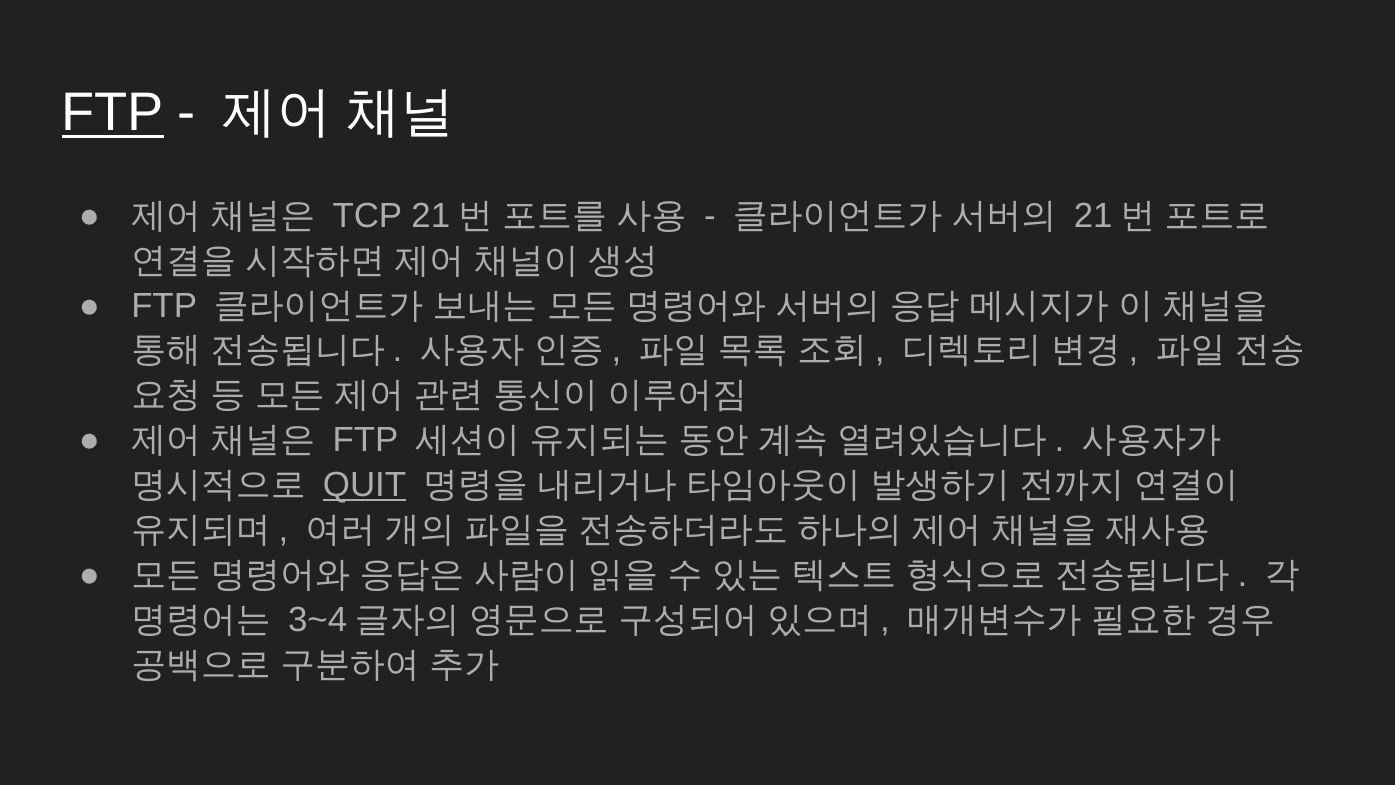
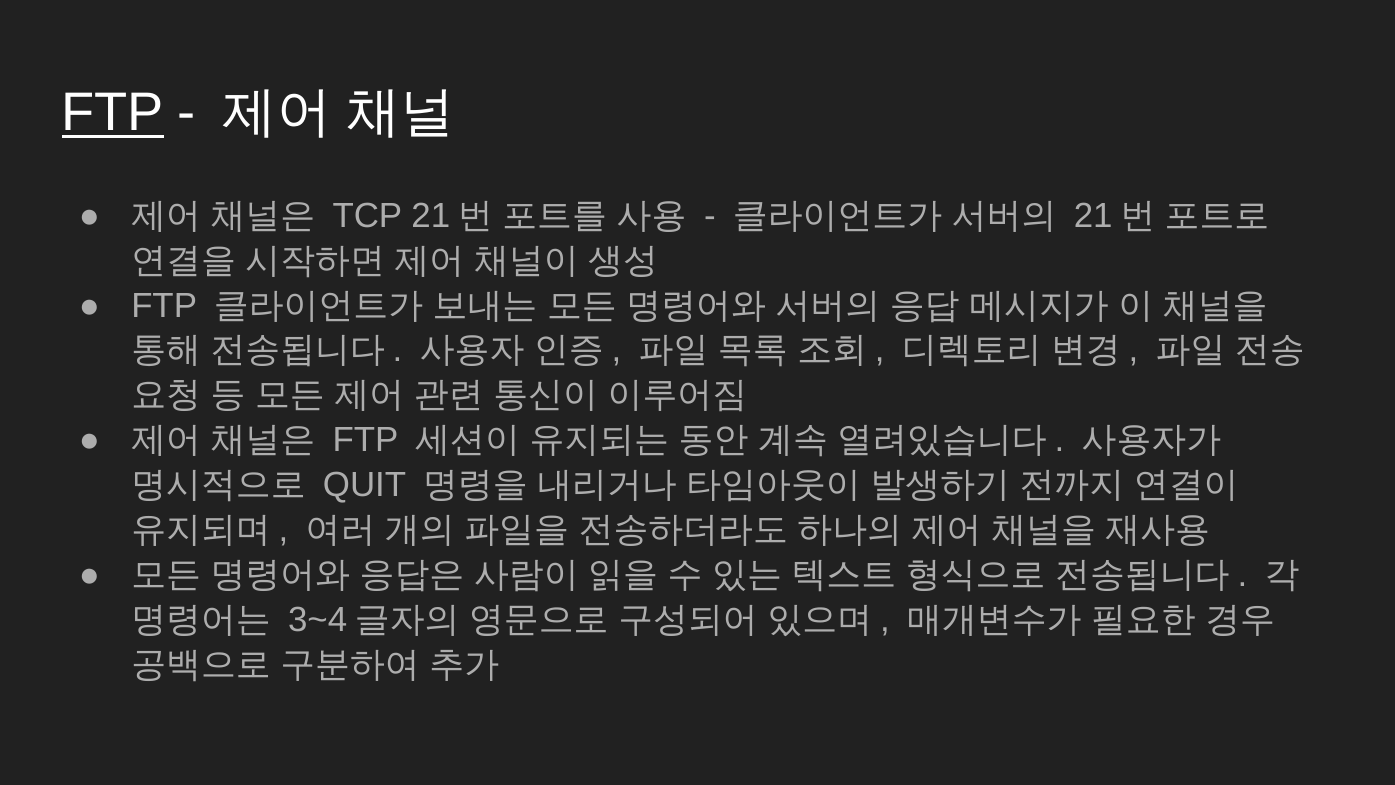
QUIT underline: present -> none (365, 485)
